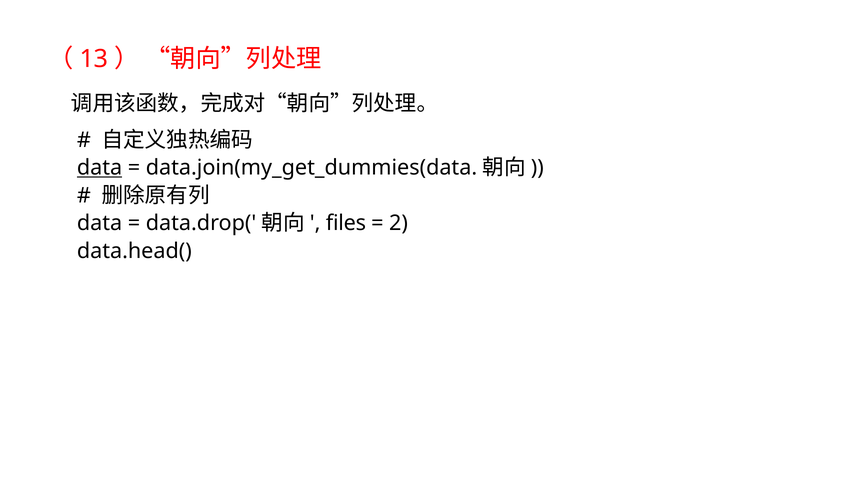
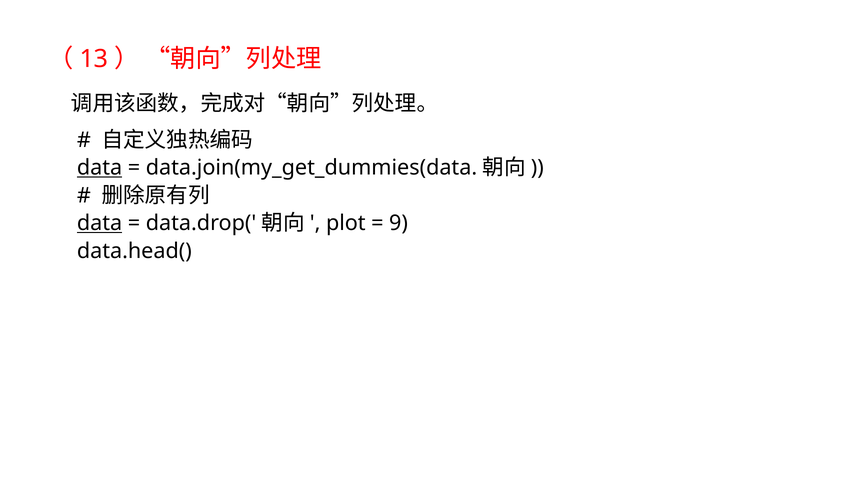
data underline: none -> present (100, 223)
files: files -> plot (346, 223)
2: 2 -> 9 (399, 223)
